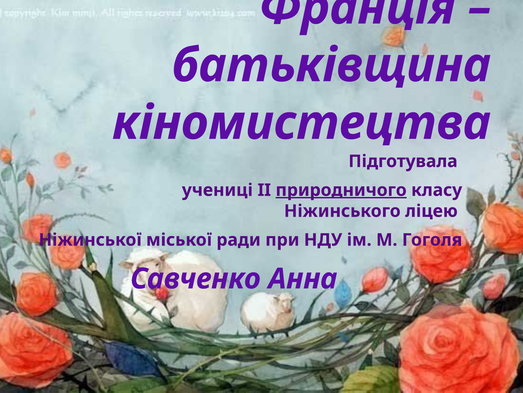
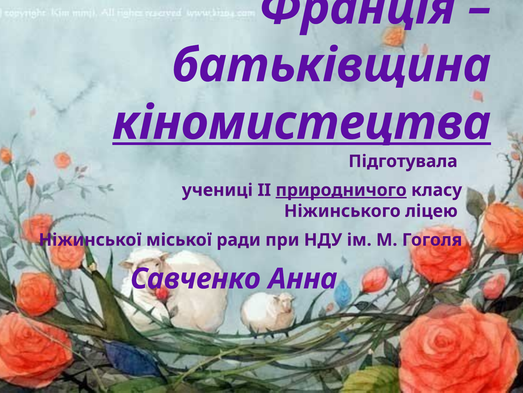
кіномистецтва underline: none -> present (302, 123)
